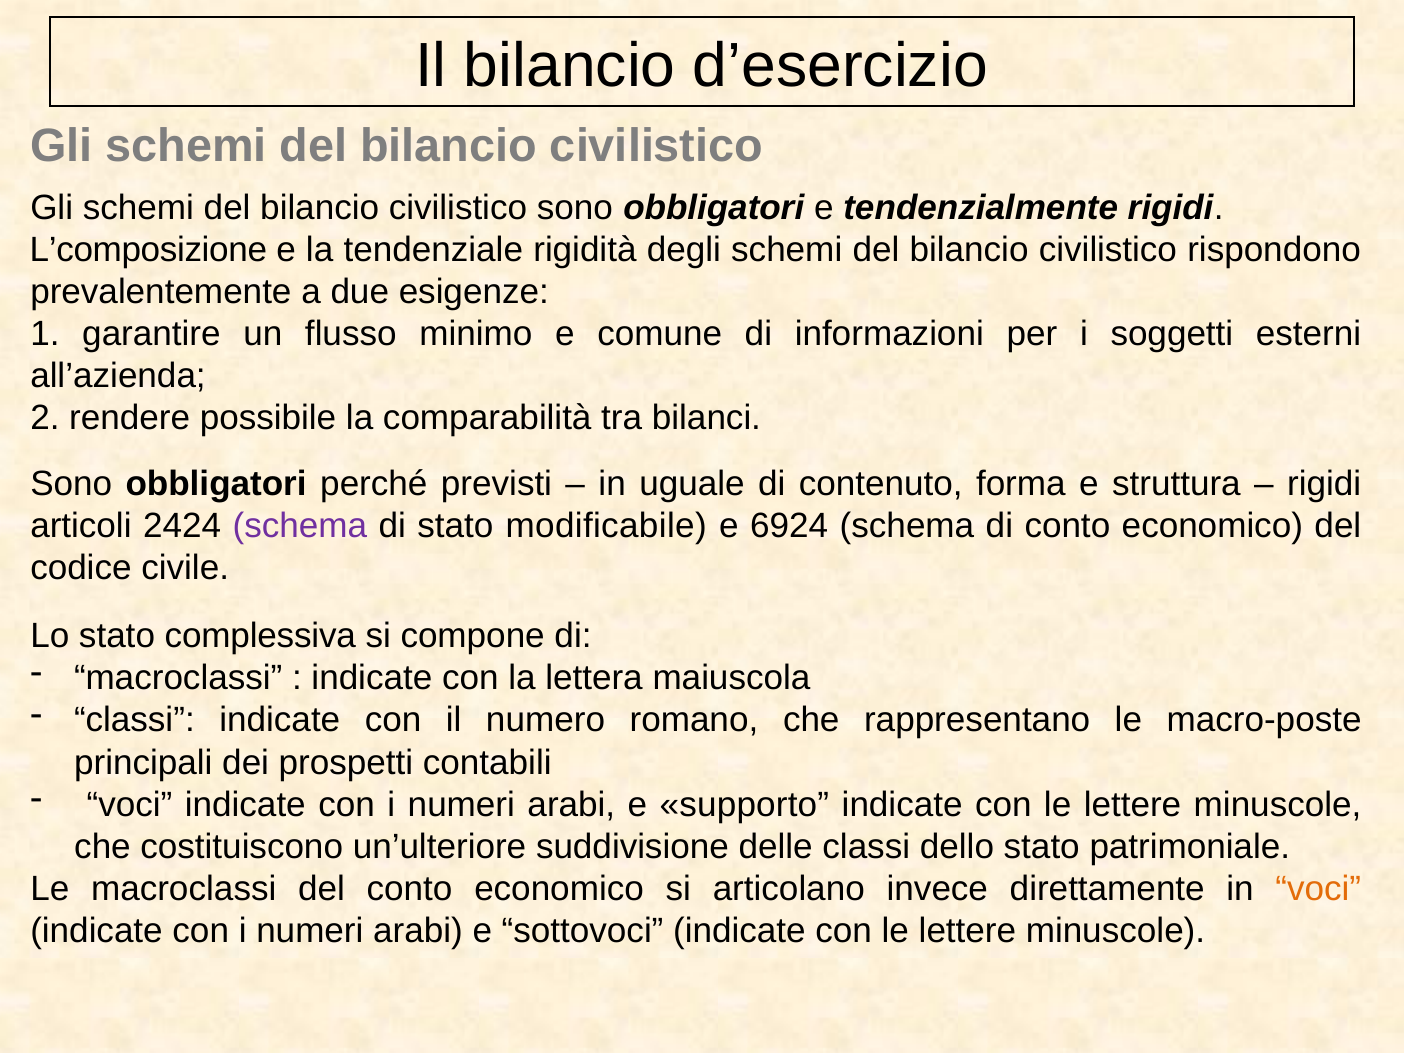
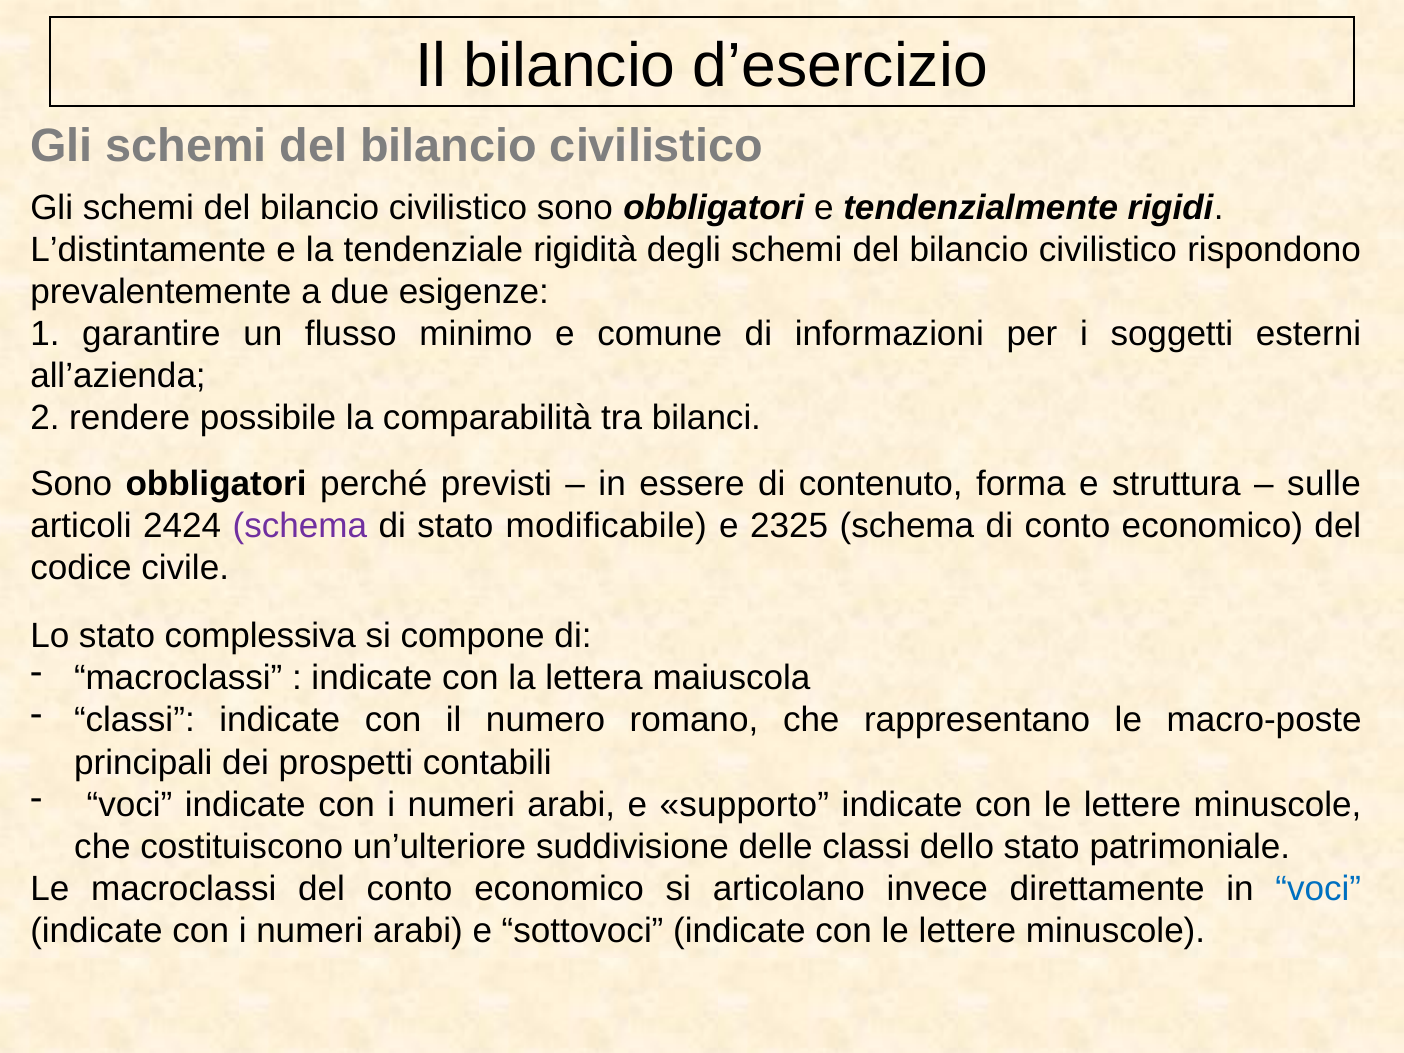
L’composizione: L’composizione -> L’distintamente (148, 250)
uguale: uguale -> essere (692, 484)
rigidi: rigidi -> sulle (1324, 484)
6924: 6924 -> 2325 (789, 526)
voci colour: orange -> blue (1318, 889)
